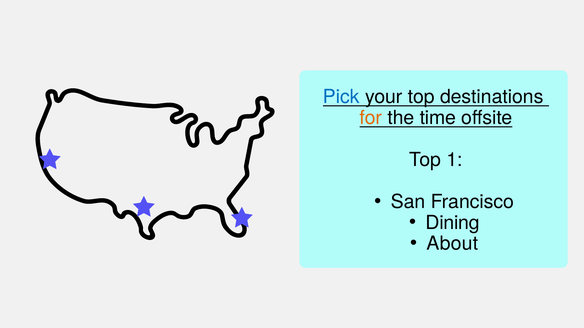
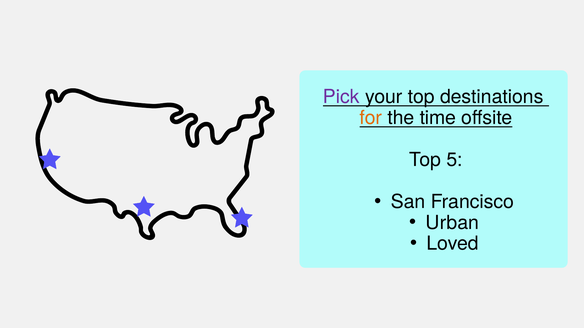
Pick colour: blue -> purple (341, 97)
1: 1 -> 5 (454, 160)
Dining: Dining -> Urban (452, 223)
About: About -> Loved (453, 244)
